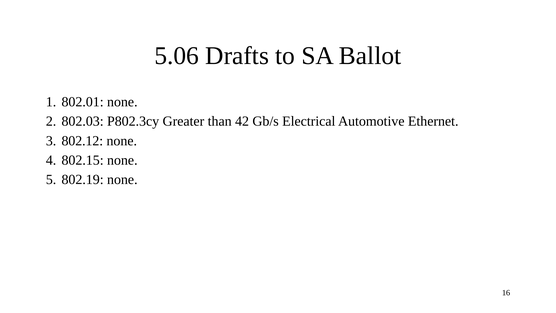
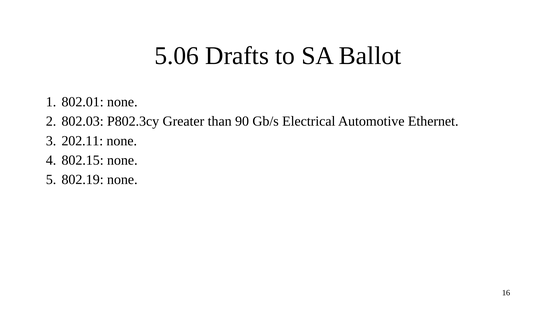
42: 42 -> 90 (242, 121)
802.12: 802.12 -> 202.11 (82, 141)
